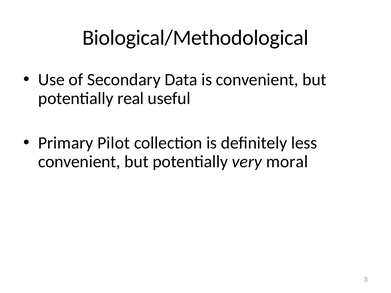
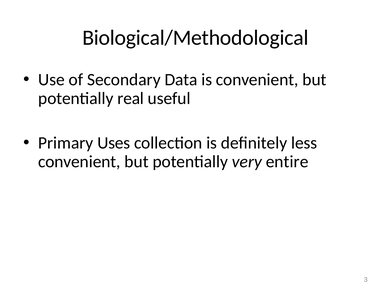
Pilot: Pilot -> Uses (114, 143)
moral: moral -> entire (287, 162)
